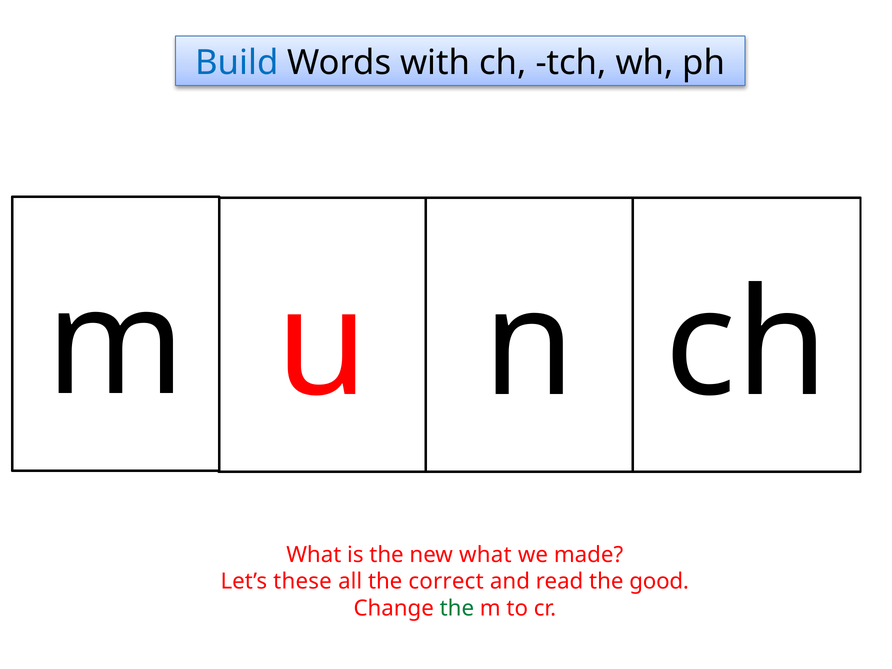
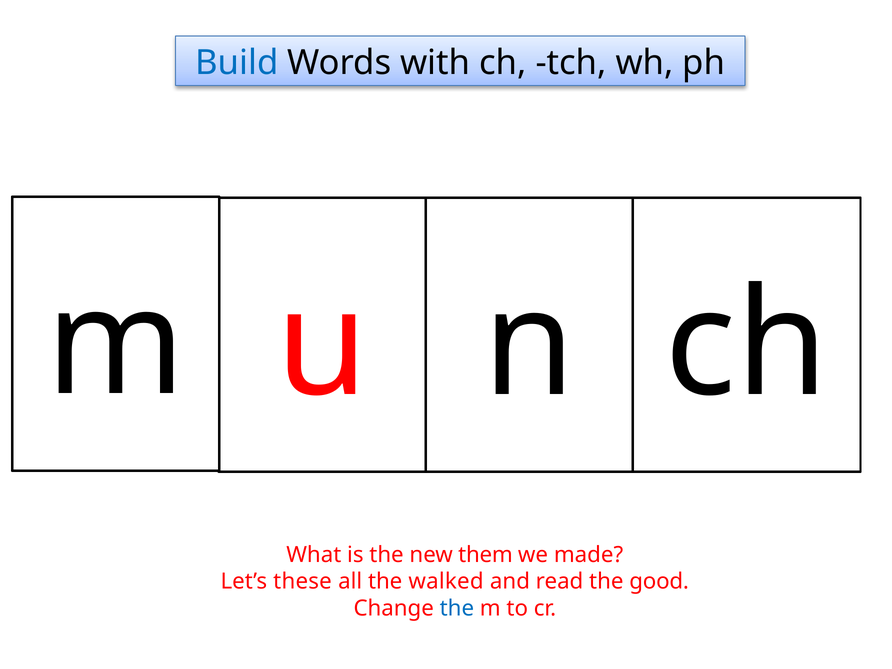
new what: what -> them (486, 555)
correct: correct -> walked (446, 582)
the colour: green -> blue (457, 608)
